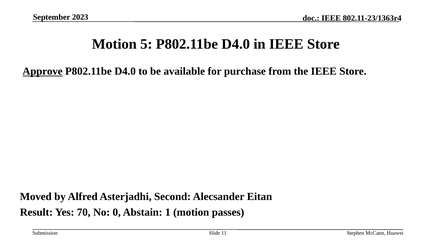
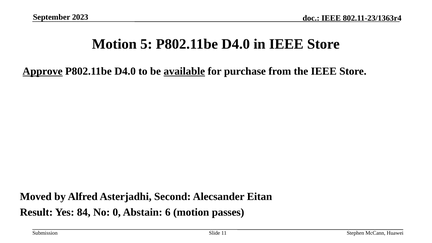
available underline: none -> present (184, 71)
70: 70 -> 84 (84, 212)
1: 1 -> 6 (168, 212)
